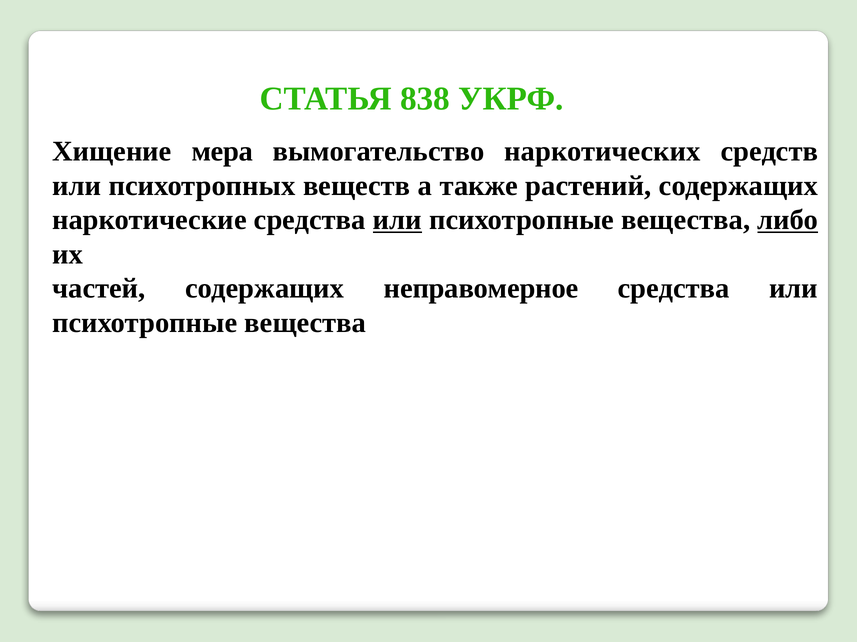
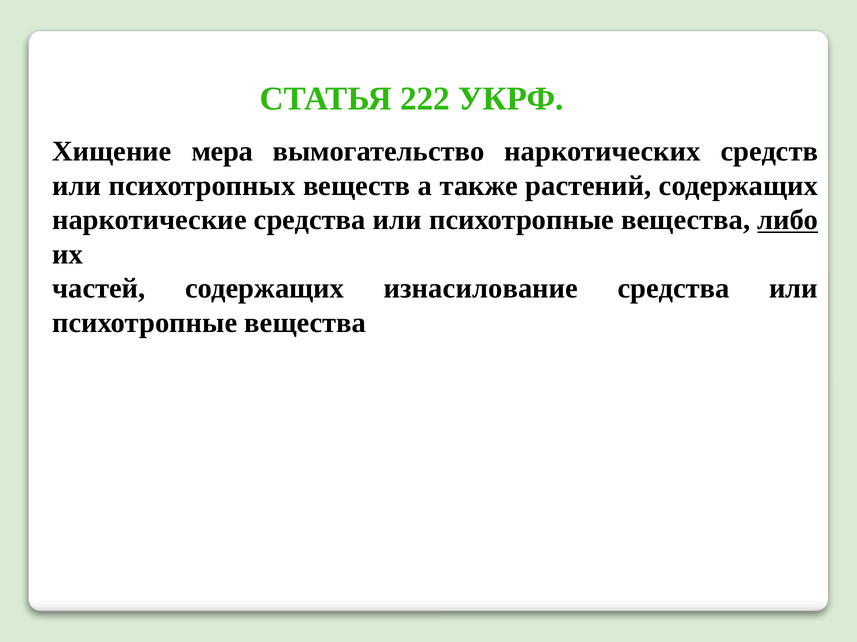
838: 838 -> 222 (425, 99)
или underline: present -> none (397, 220)
неправомерное: неправомерное -> изнасилование (481, 289)
